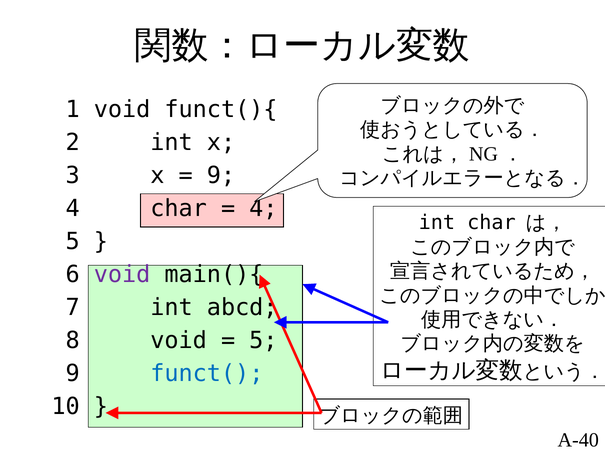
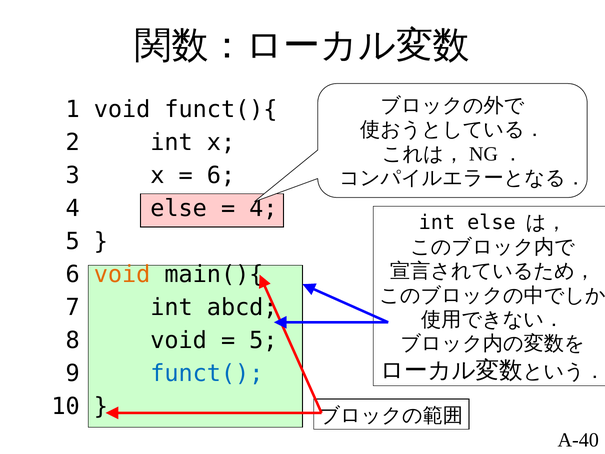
9: 9 -> 6 (221, 175)
4 char: char -> else (179, 208)
int char: char -> else (491, 223)
void colour: purple -> orange (122, 274)
